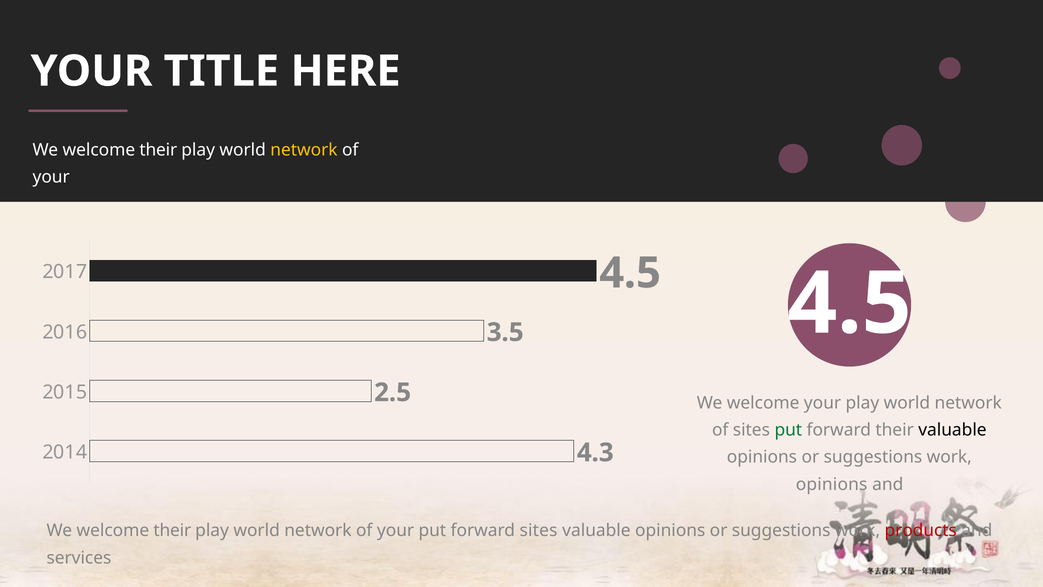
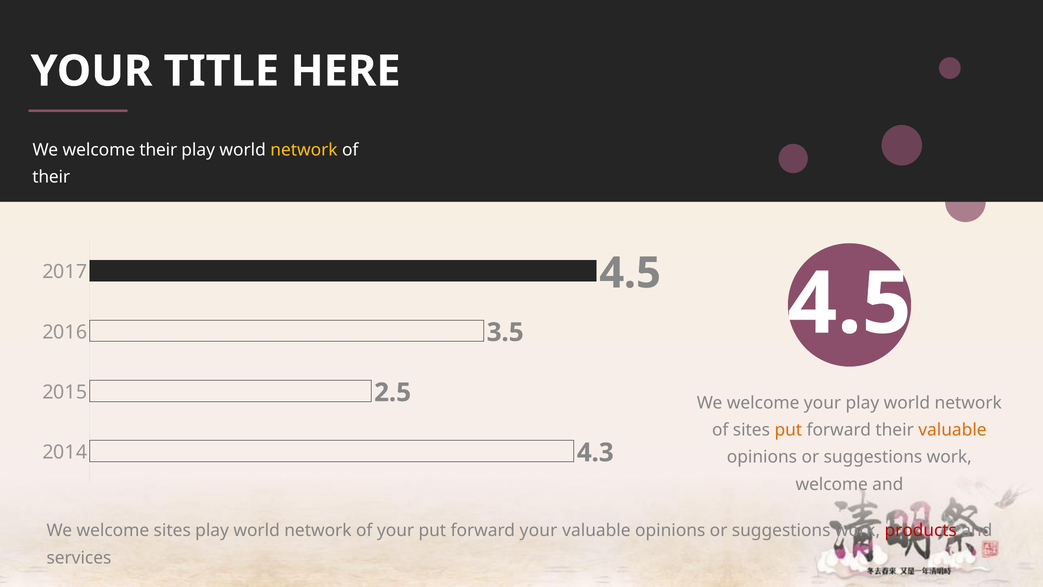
your: your -> their (51, 177)
put colour: green -> orange (788, 430)
valuable colour: black -> orange (952, 430)
opinions: opinions -> welcome (832, 484)
their: their -> sites (172, 530)
forward sites: sites -> your (539, 530)
